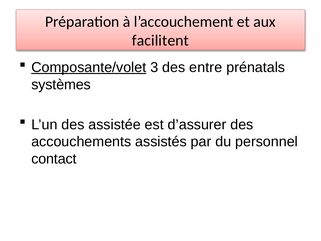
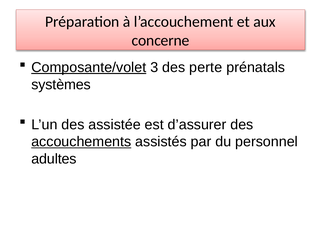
facilitent: facilitent -> concerne (161, 40)
entre: entre -> perte (206, 67)
accouchements underline: none -> present (81, 142)
contact: contact -> adultes (54, 159)
